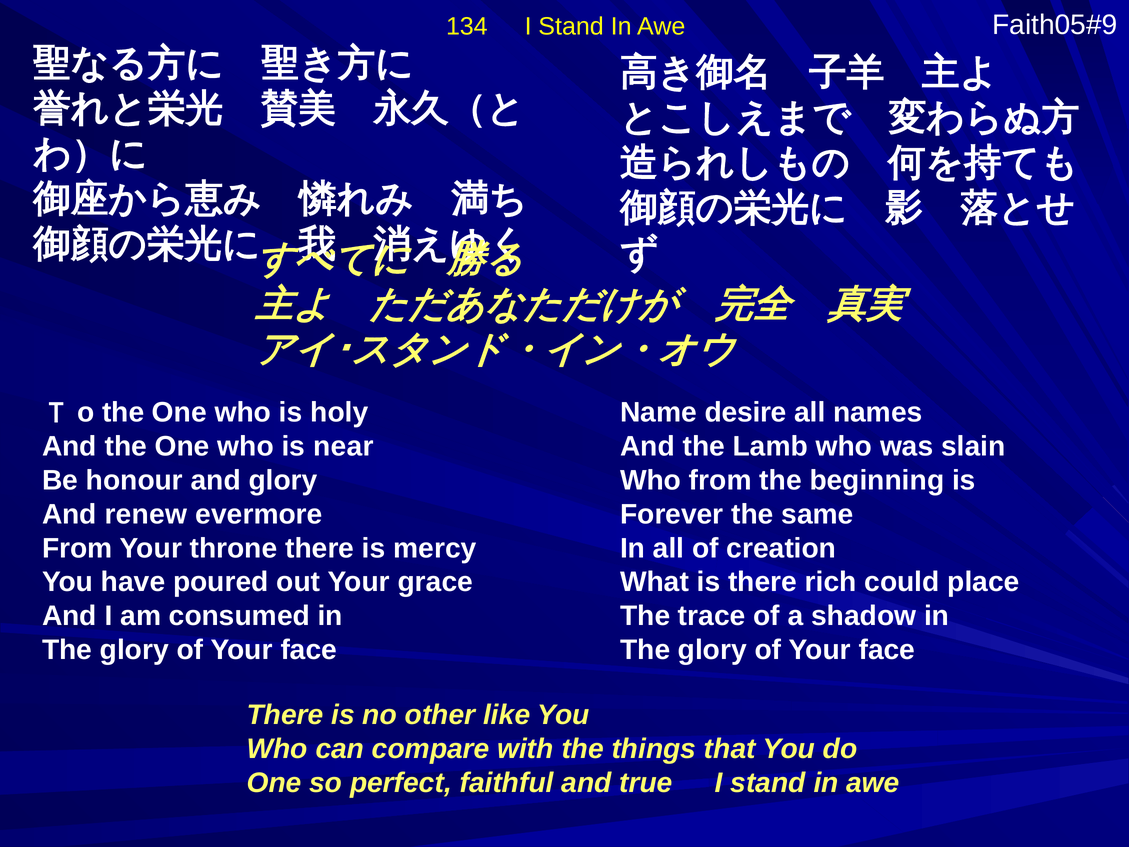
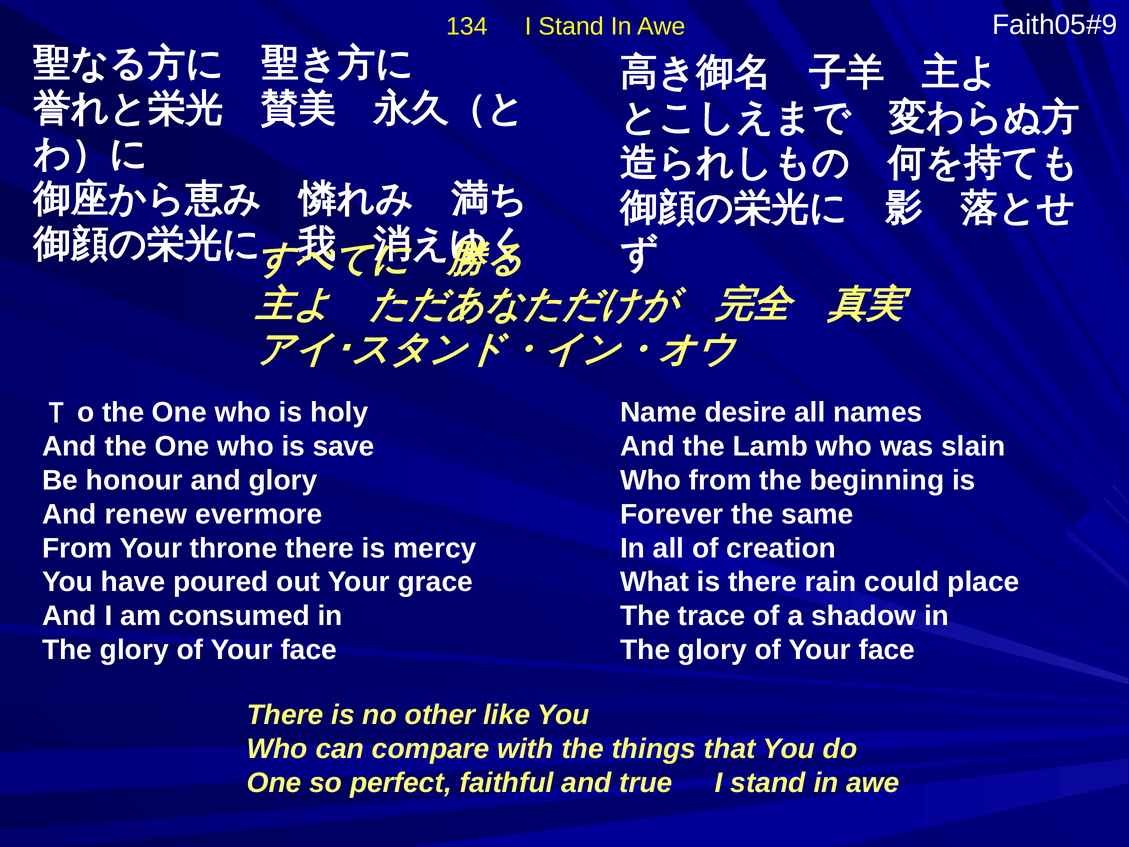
near: near -> save (344, 446)
rich: rich -> rain (831, 582)
